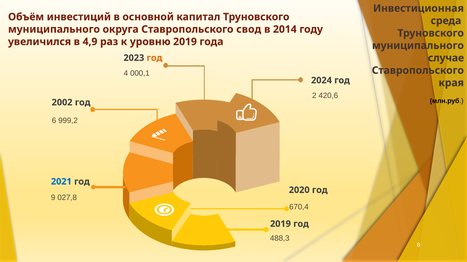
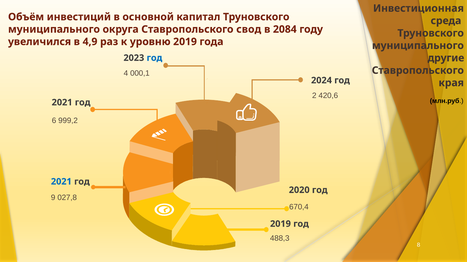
2014: 2014 -> 2084 (285, 29)
случае: случае -> другие (446, 58)
год colour: orange -> blue (154, 58)
2002: 2002 -> 2021 (62, 103)
